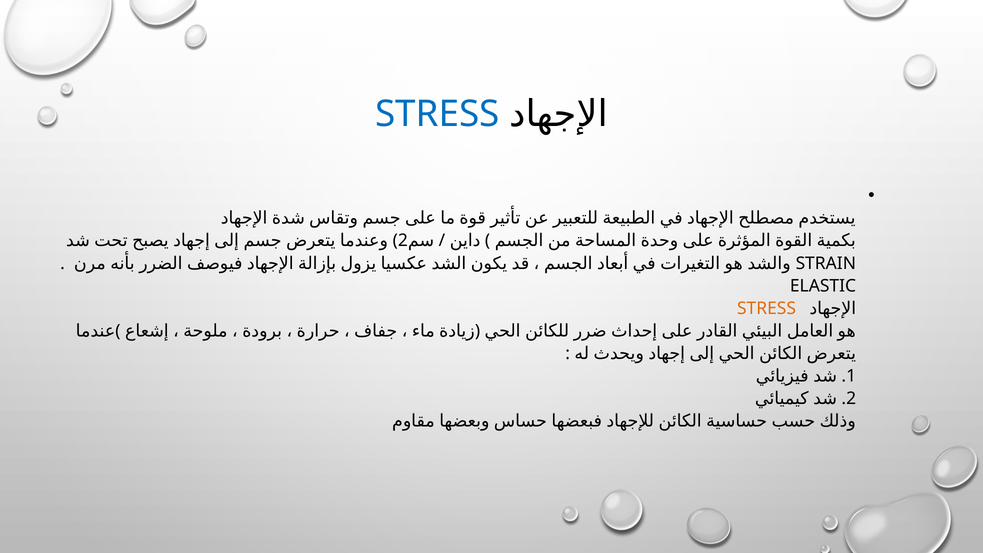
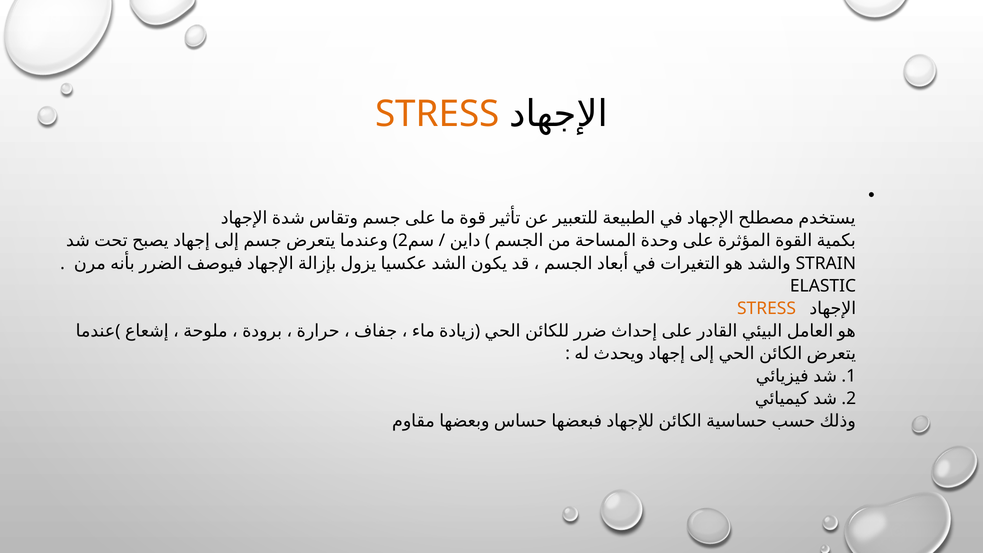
STRESS colour: blue -> orange (437, 114)
